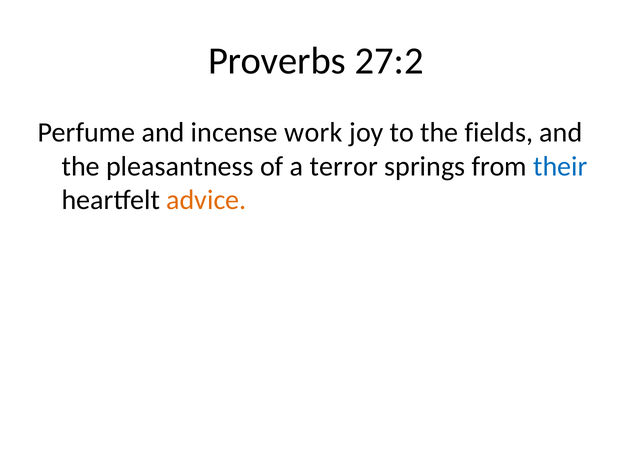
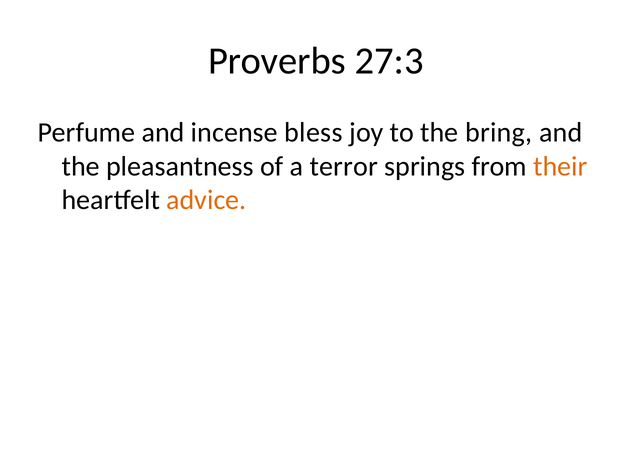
27:2: 27:2 -> 27:3 (389, 61)
work: work -> bless (313, 133)
fields: fields -> bring (499, 133)
their colour: blue -> orange (560, 166)
